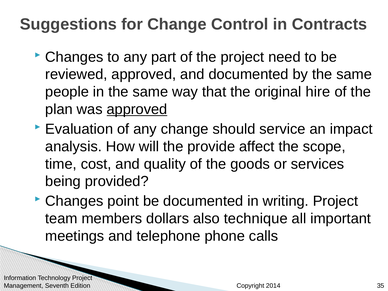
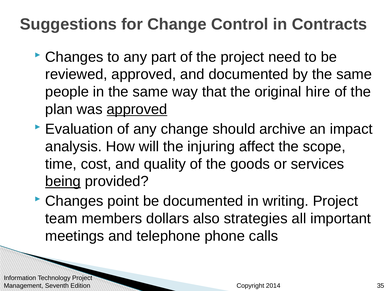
service: service -> archive (283, 129)
provide: provide -> injuring (211, 146)
being underline: none -> present (63, 181)
technique: technique -> strategies (256, 219)
